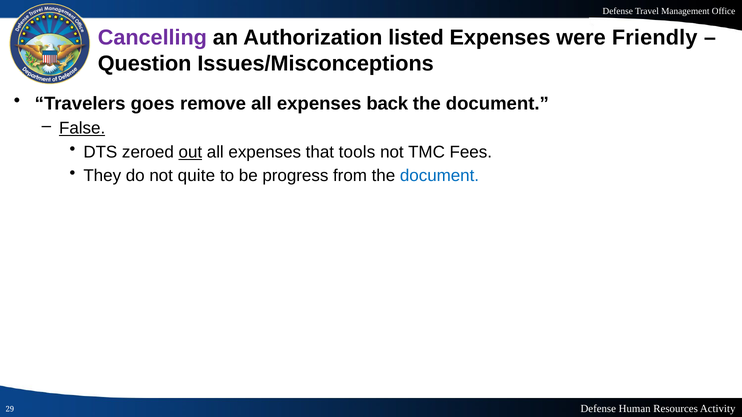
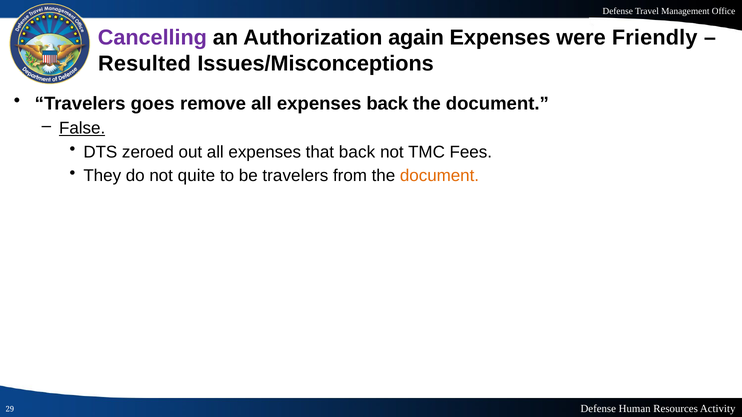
listed: listed -> again (416, 38)
Question: Question -> Resulted (144, 64)
out underline: present -> none (190, 152)
that tools: tools -> back (357, 152)
be progress: progress -> travelers (295, 176)
document colour: blue -> orange (440, 176)
